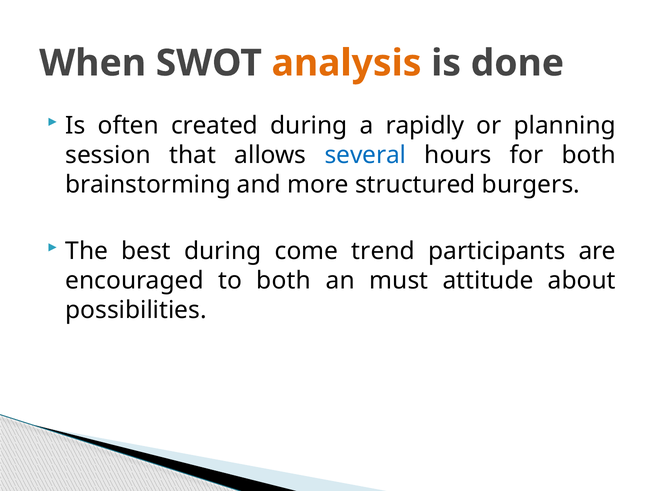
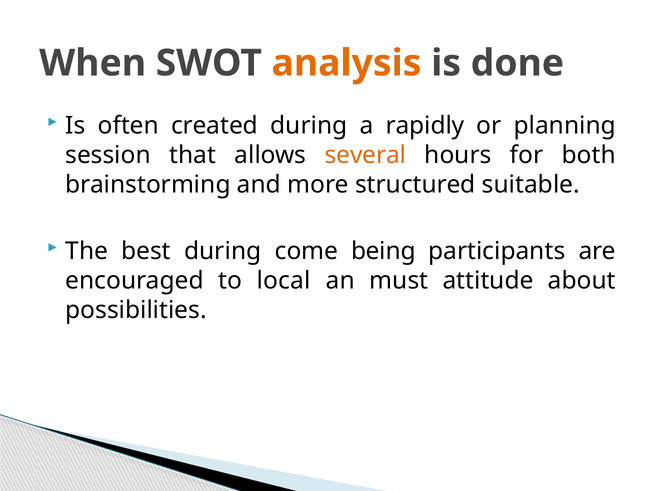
several colour: blue -> orange (365, 155)
burgers: burgers -> suitable (531, 185)
trend: trend -> being (383, 251)
to both: both -> local (284, 281)
